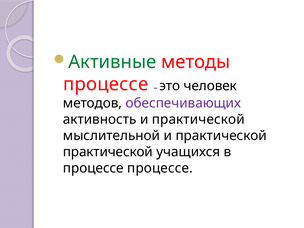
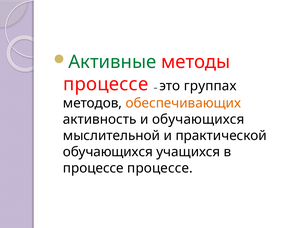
человек: человек -> группах (210, 86)
обеспечивающих colour: purple -> orange (183, 103)
активность и практической: практической -> обучающихся (198, 119)
практической: практической -> обучающихся (108, 152)
